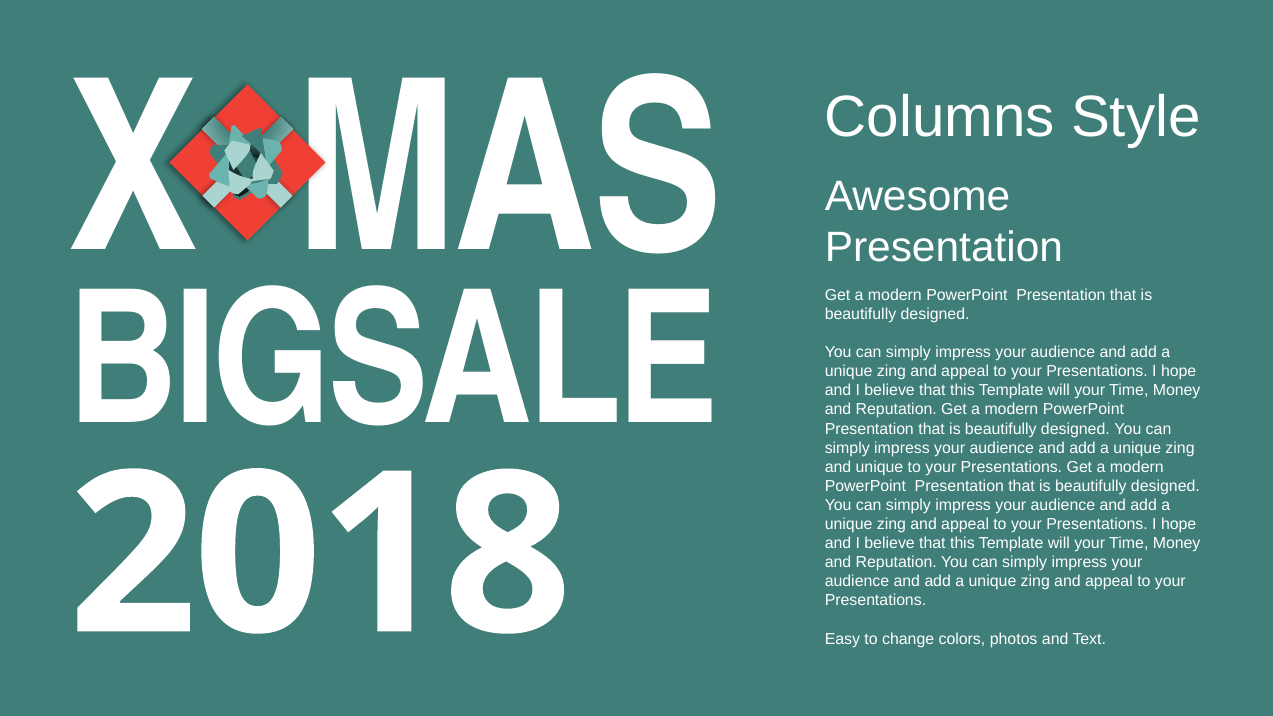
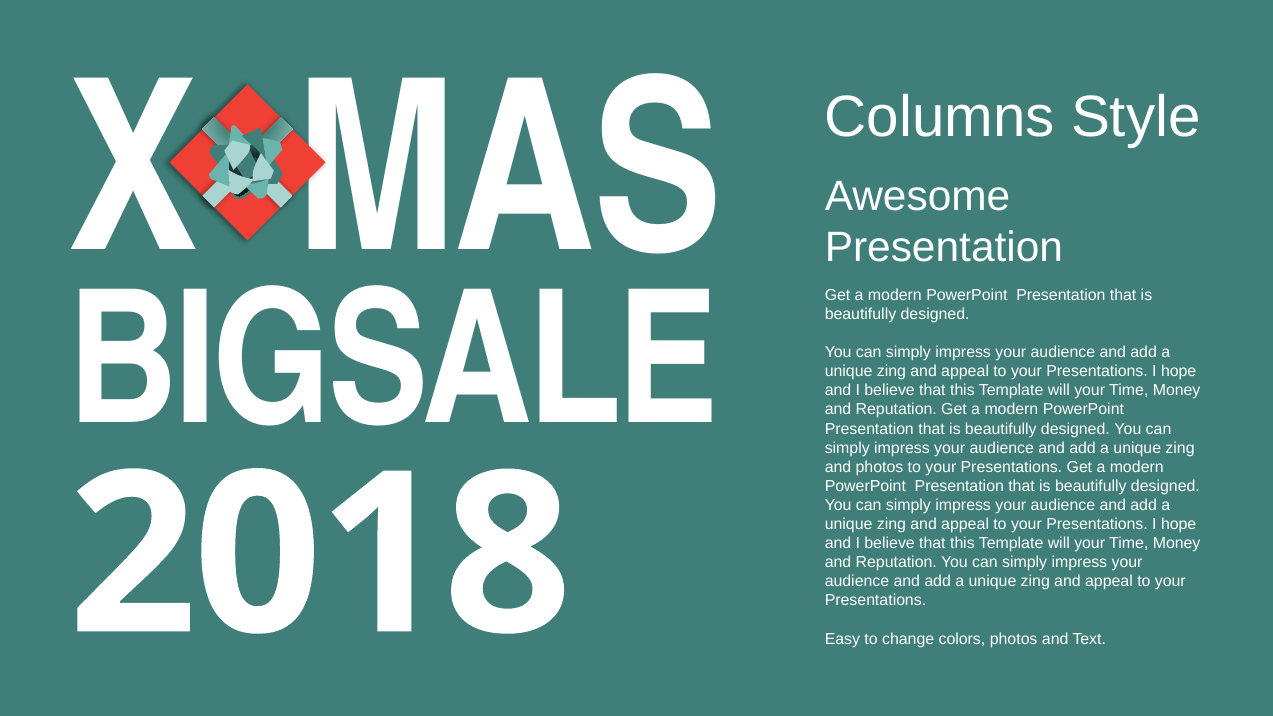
and unique: unique -> photos (879, 467)
